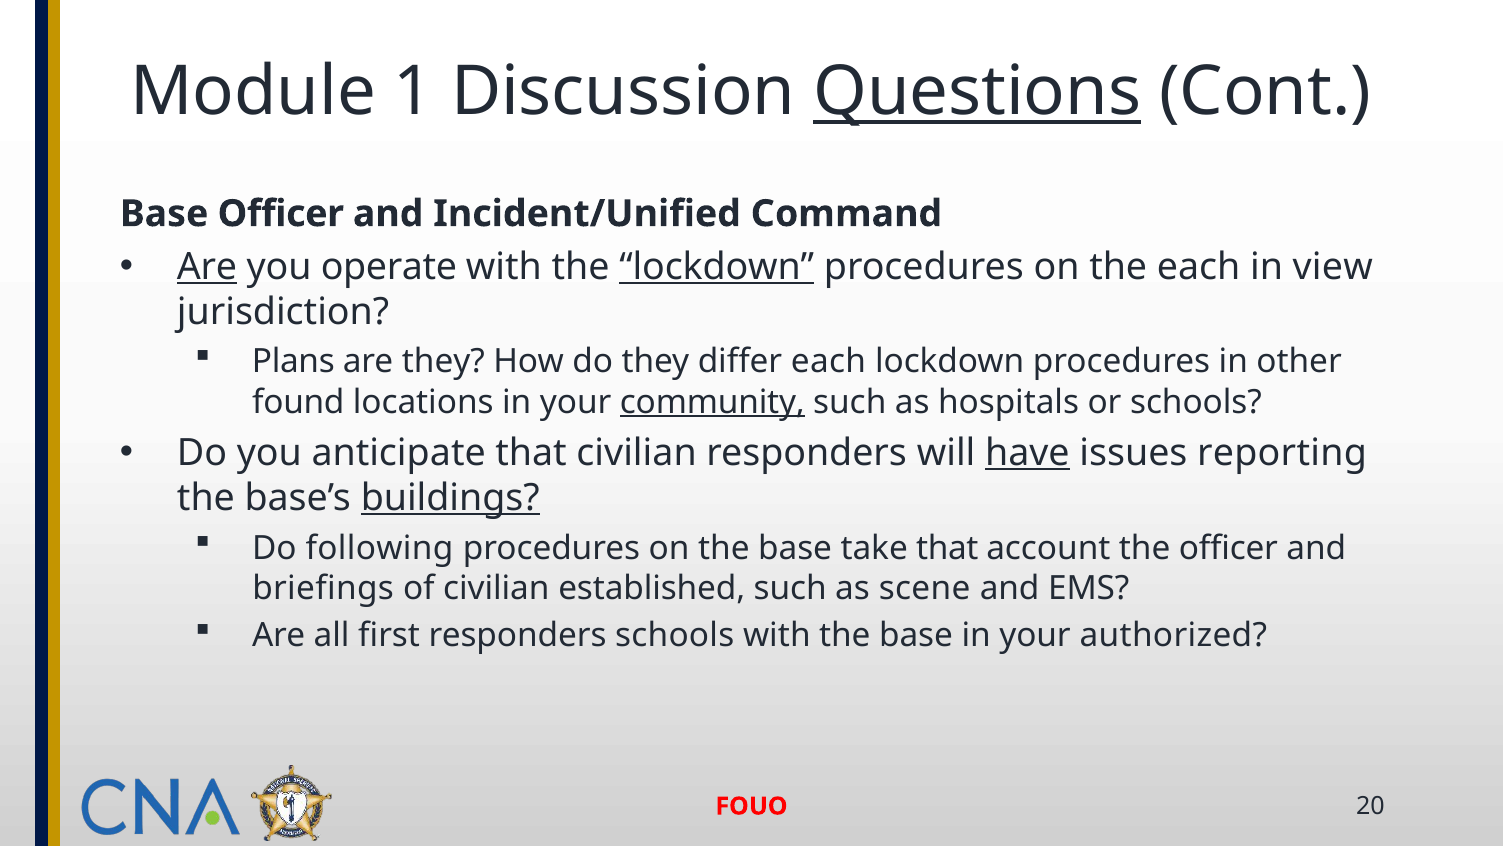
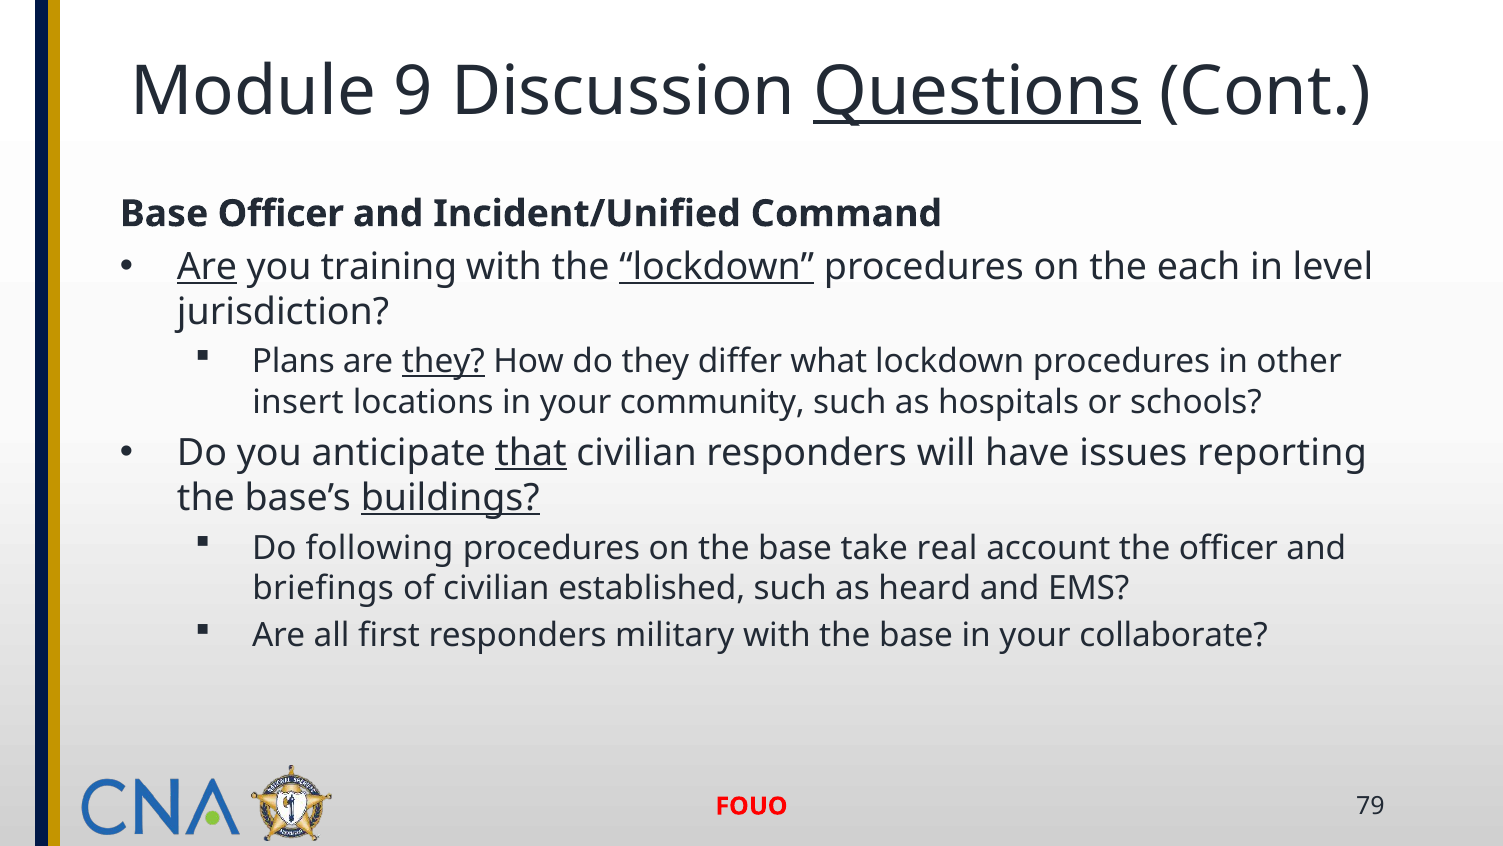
1: 1 -> 9 (413, 92)
operate: operate -> training (389, 267)
view: view -> level (1333, 267)
they underline: none -> present (443, 362)
differ each: each -> what (829, 362)
found: found -> insert (298, 402)
community underline: present -> none (712, 402)
that underline: none -> present (531, 452)
have underline: present -> none (1027, 452)
take that: that -> real (947, 548)
scene: scene -> heard (925, 588)
responders schools: schools -> military (675, 636)
authorized: authorized -> collaborate (1174, 636)
20: 20 -> 79 (1370, 806)
